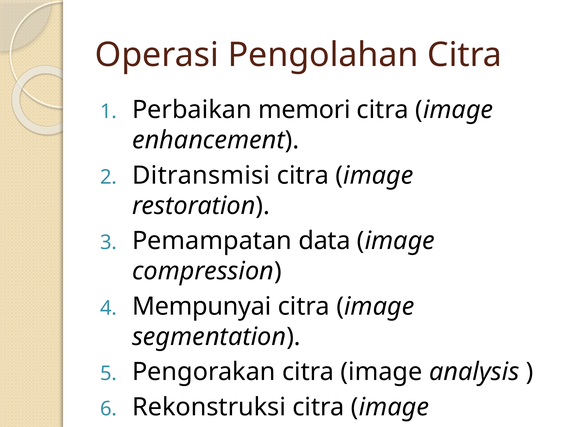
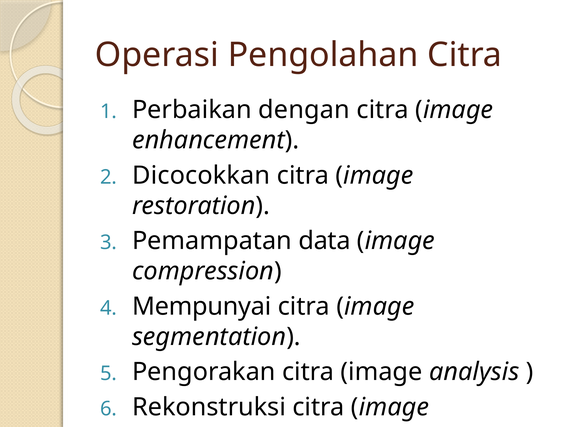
memori: memori -> dengan (304, 110)
Ditransmisi: Ditransmisi -> Dicocokkan (201, 175)
